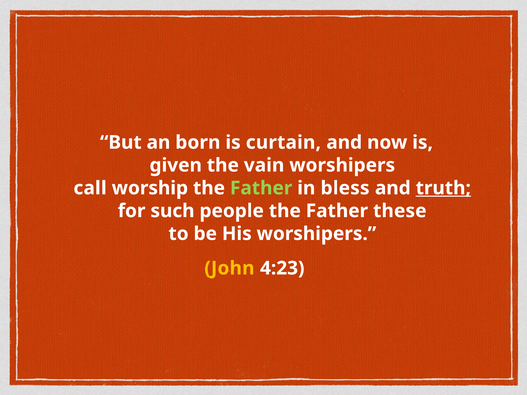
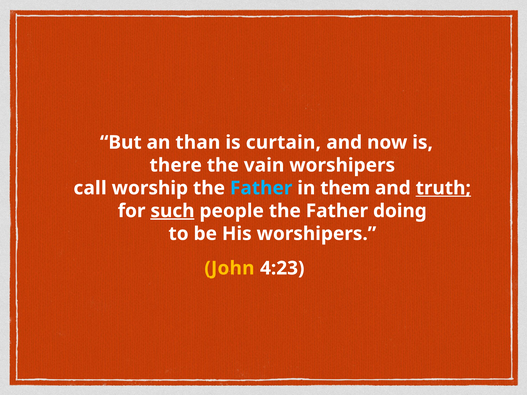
born: born -> than (198, 143)
given: given -> there (176, 165)
Father colour: light green -> light blue (261, 188)
bless: bless -> them (345, 188)
such underline: none -> present (172, 211)
these: these -> doing (400, 211)
